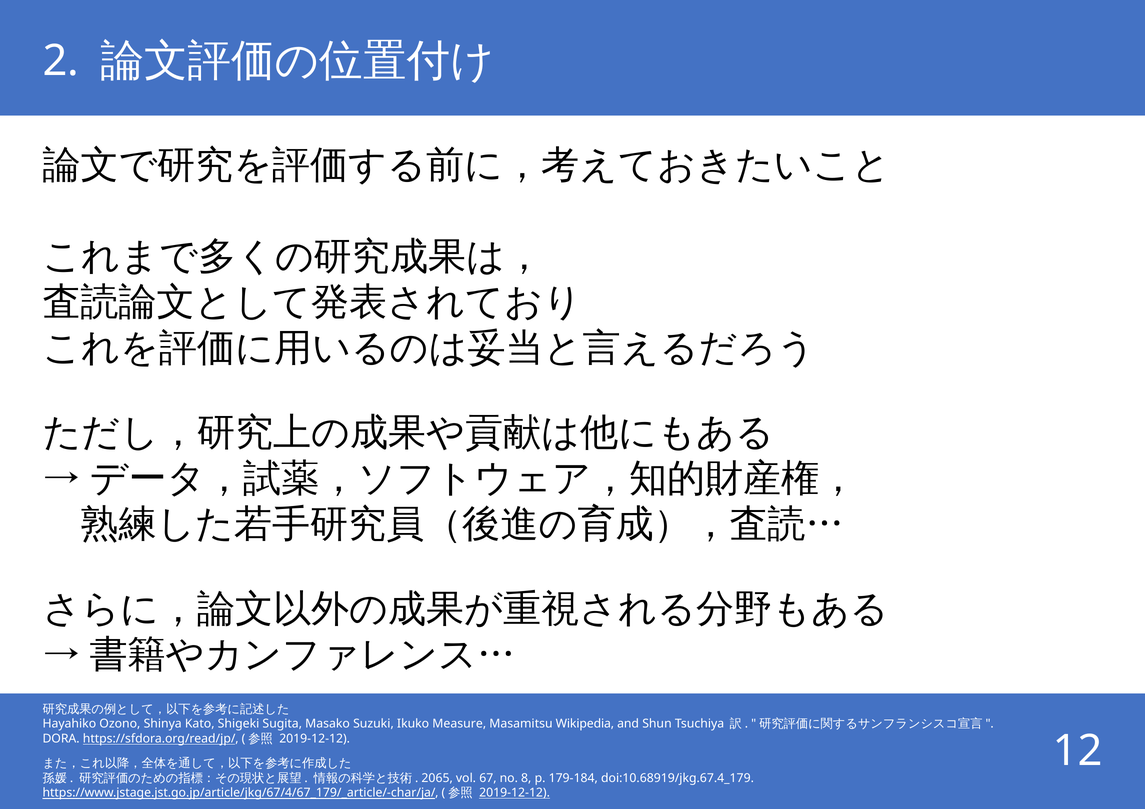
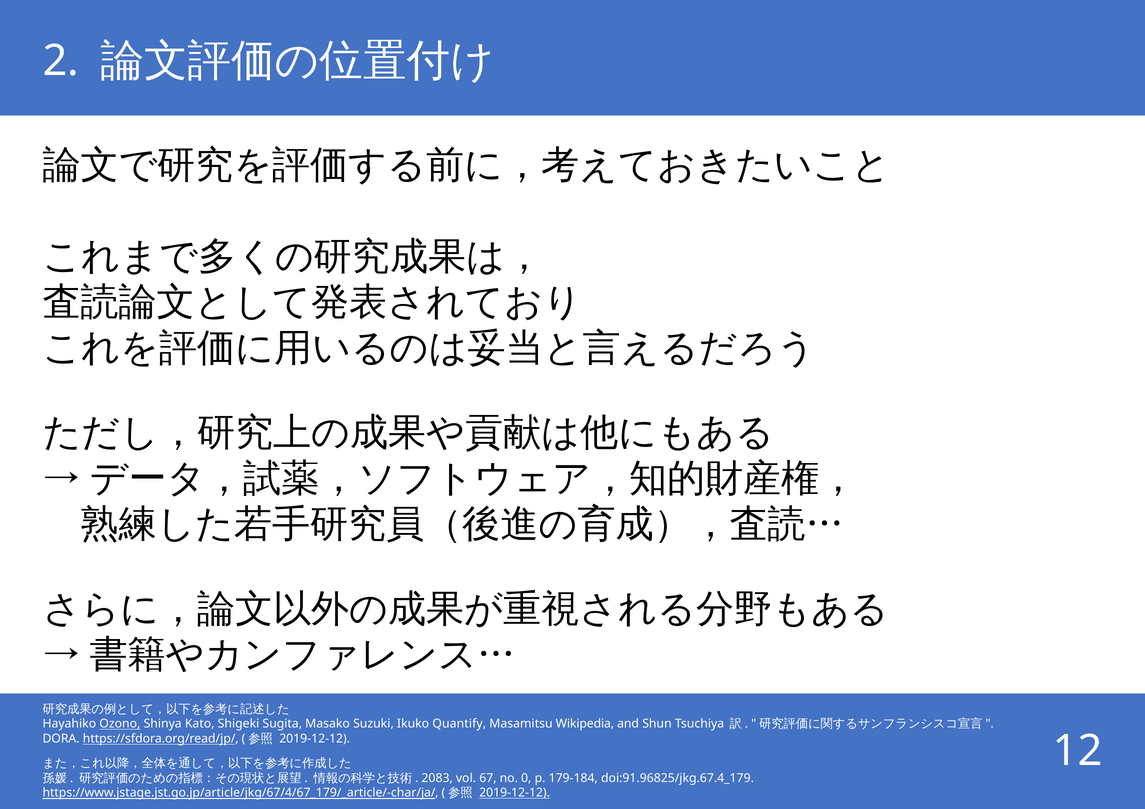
Ozono underline: none -> present (120, 724)
Measure: Measure -> Quantify (459, 724)
2065: 2065 -> 2083 (437, 779)
8: 8 -> 0 (526, 779)
doi:10.68919/jkg.67.4_179: doi:10.68919/jkg.67.4_179 -> doi:91.96825/jkg.67.4_179 (678, 779)
